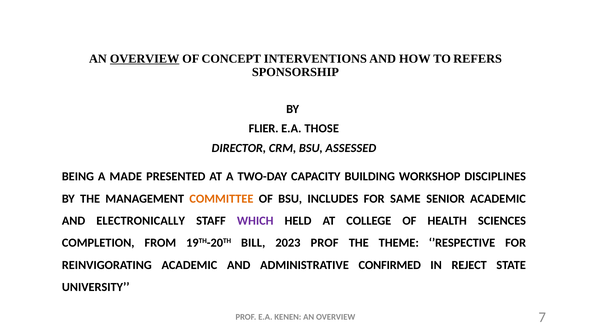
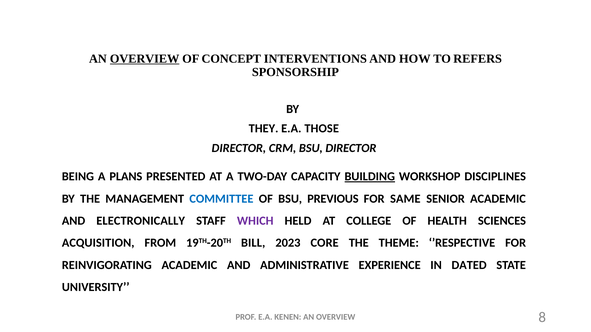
FLIER: FLIER -> THEY (264, 129)
BSU ASSESSED: ASSESSED -> DIRECTOR (351, 148)
MADE: MADE -> PLANS (126, 177)
BUILDING underline: none -> present (370, 177)
COMMITTEE colour: orange -> blue (221, 199)
INCLUDES: INCLUDES -> PREVIOUS (333, 199)
COMPLETION: COMPLETION -> ACQUISITION (98, 243)
2023 PROF: PROF -> CORE (325, 243)
CONFIRMED: CONFIRMED -> EXPERIENCE (390, 265)
REJECT: REJECT -> DATED (469, 265)
7: 7 -> 8 (542, 318)
